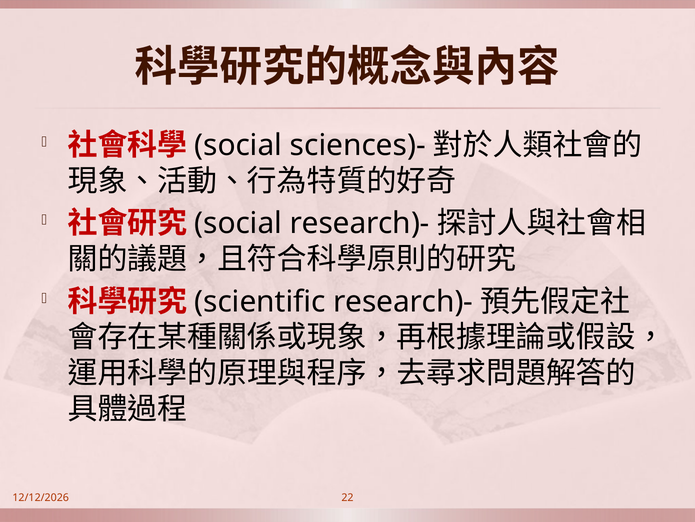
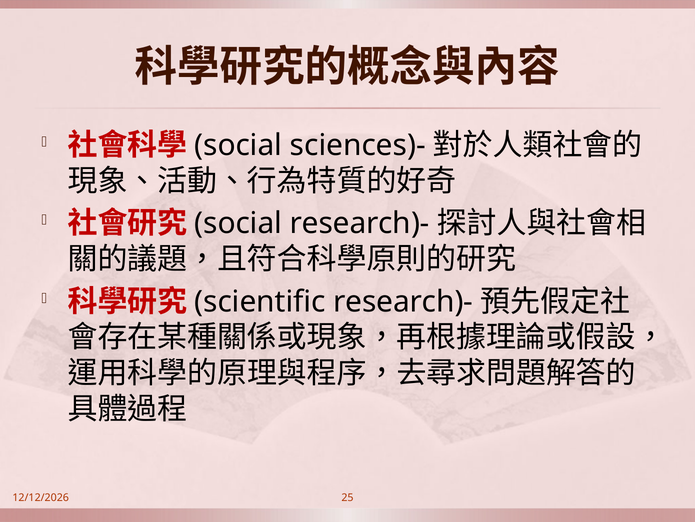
22: 22 -> 25 (347, 497)
